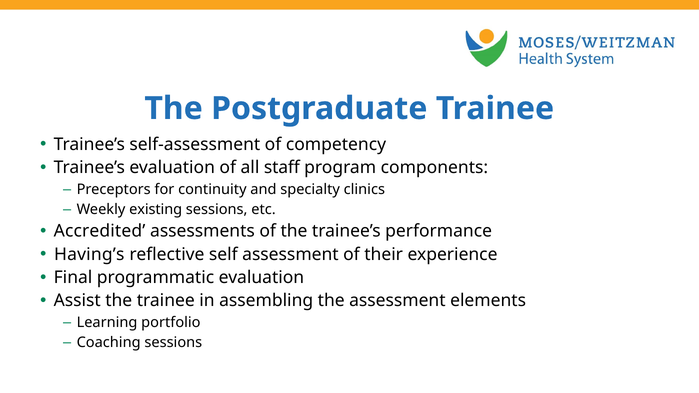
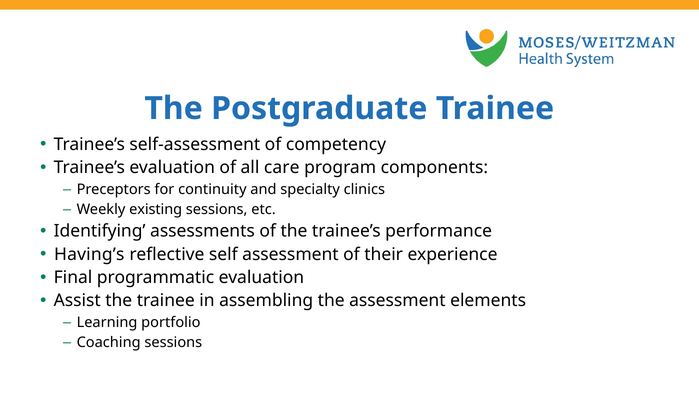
staff: staff -> care (282, 168)
Accredited: Accredited -> Identifying (100, 231)
